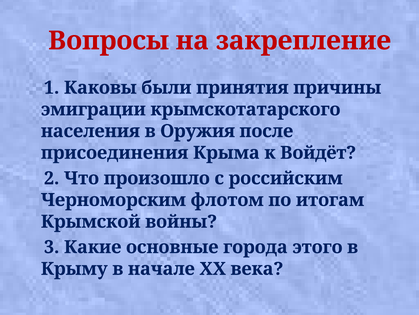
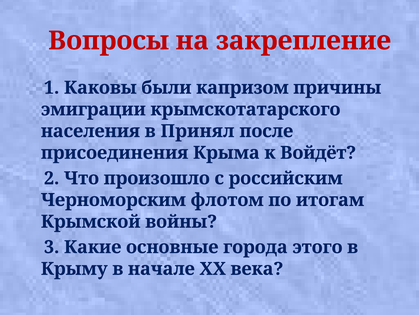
принятия: принятия -> капризом (242, 88)
Оружия: Оружия -> Принял (197, 131)
